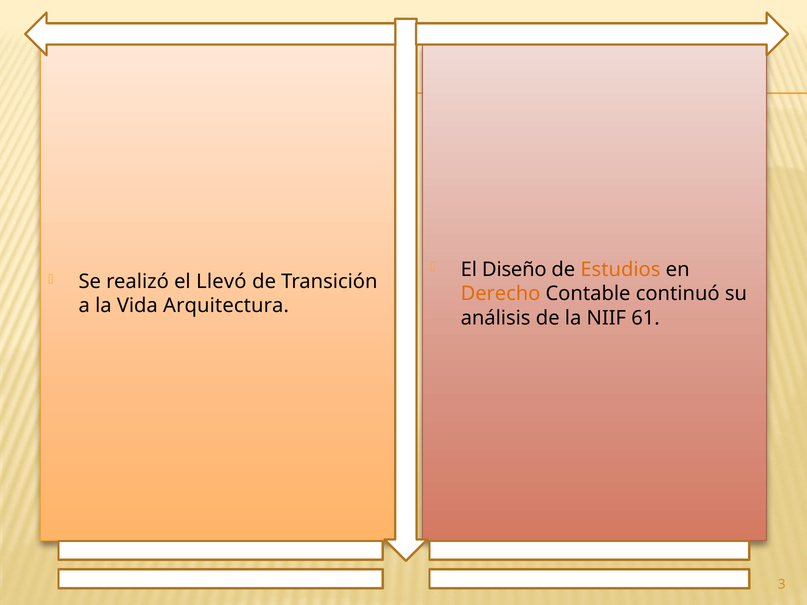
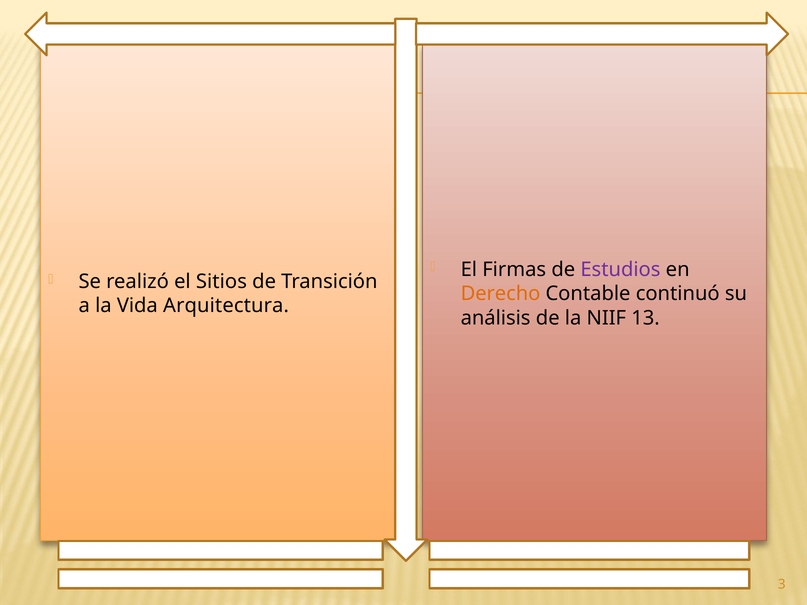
Diseño: Diseño -> Firmas (514, 270)
Estudios colour: orange -> purple (620, 270)
Llevó: Llevó -> Sitios (221, 282)
61: 61 -> 13 (646, 318)
